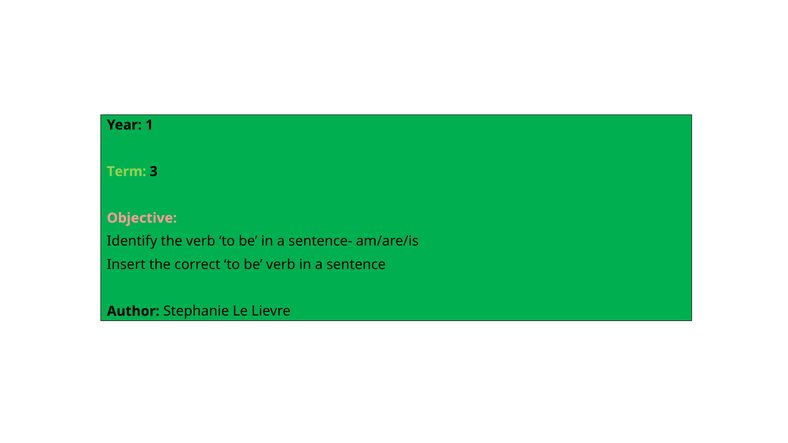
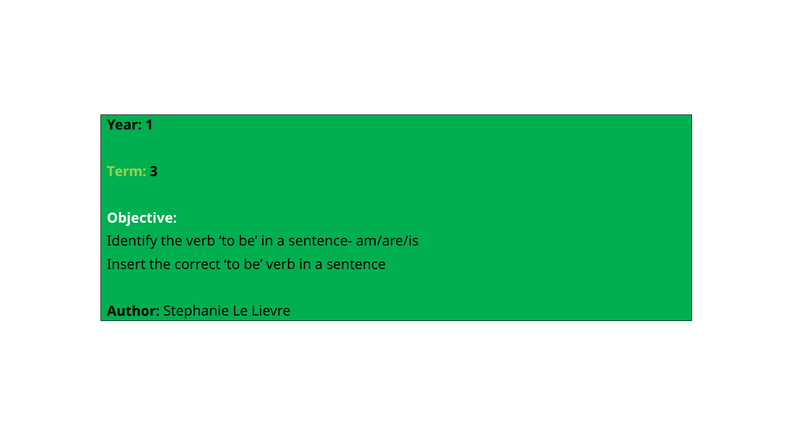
Objective colour: pink -> white (142, 218)
